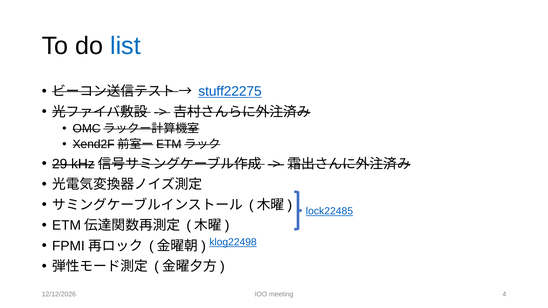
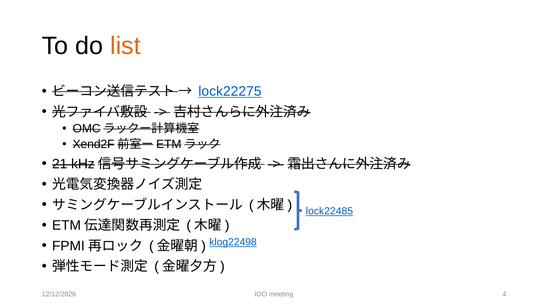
list colour: blue -> orange (125, 46)
stuff22275: stuff22275 -> lock22275 (230, 91)
29: 29 -> 21 (60, 164)
